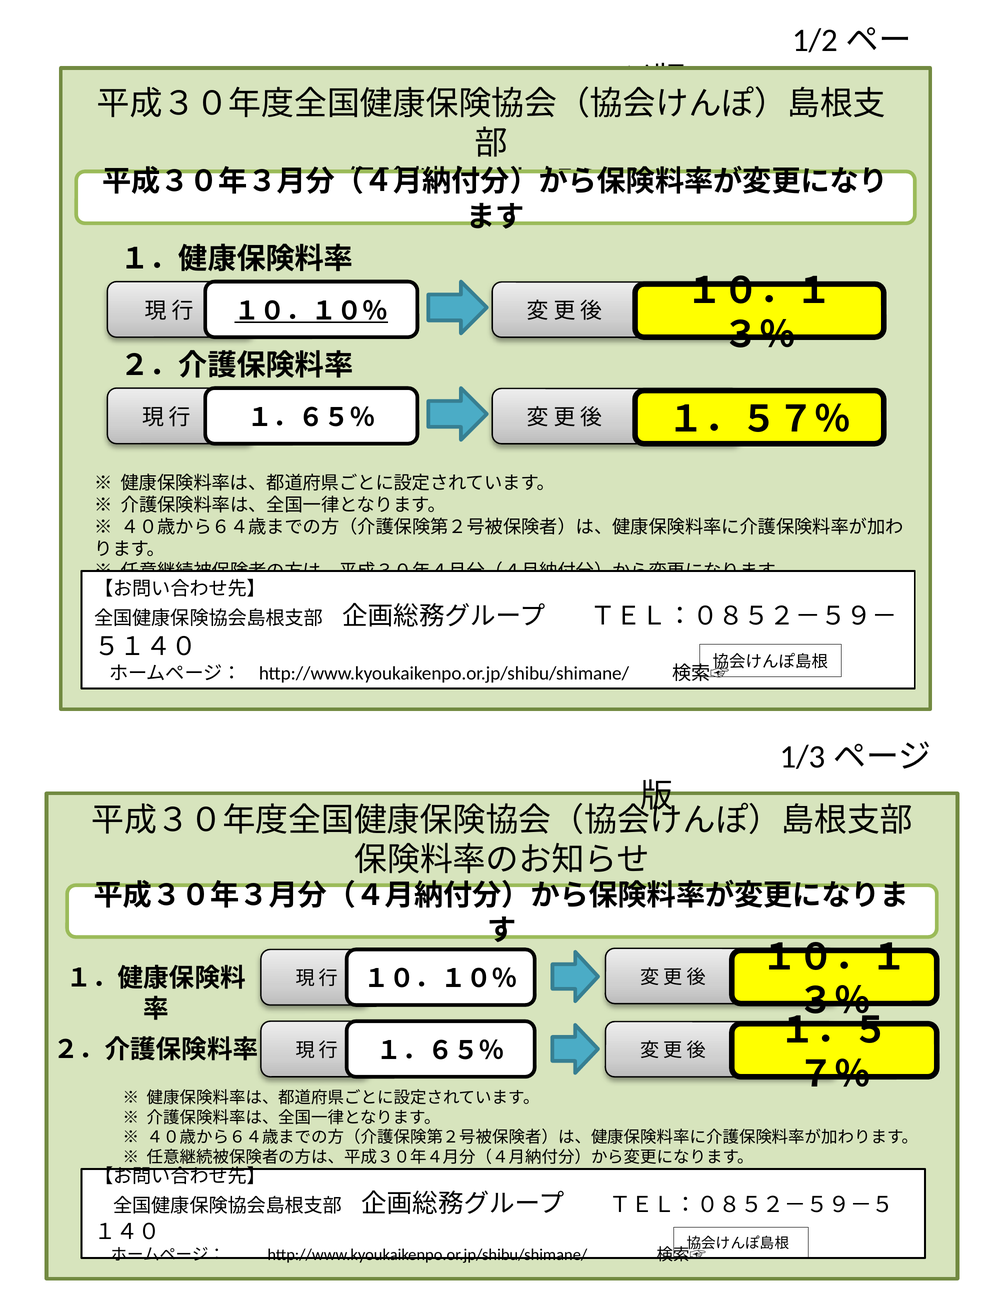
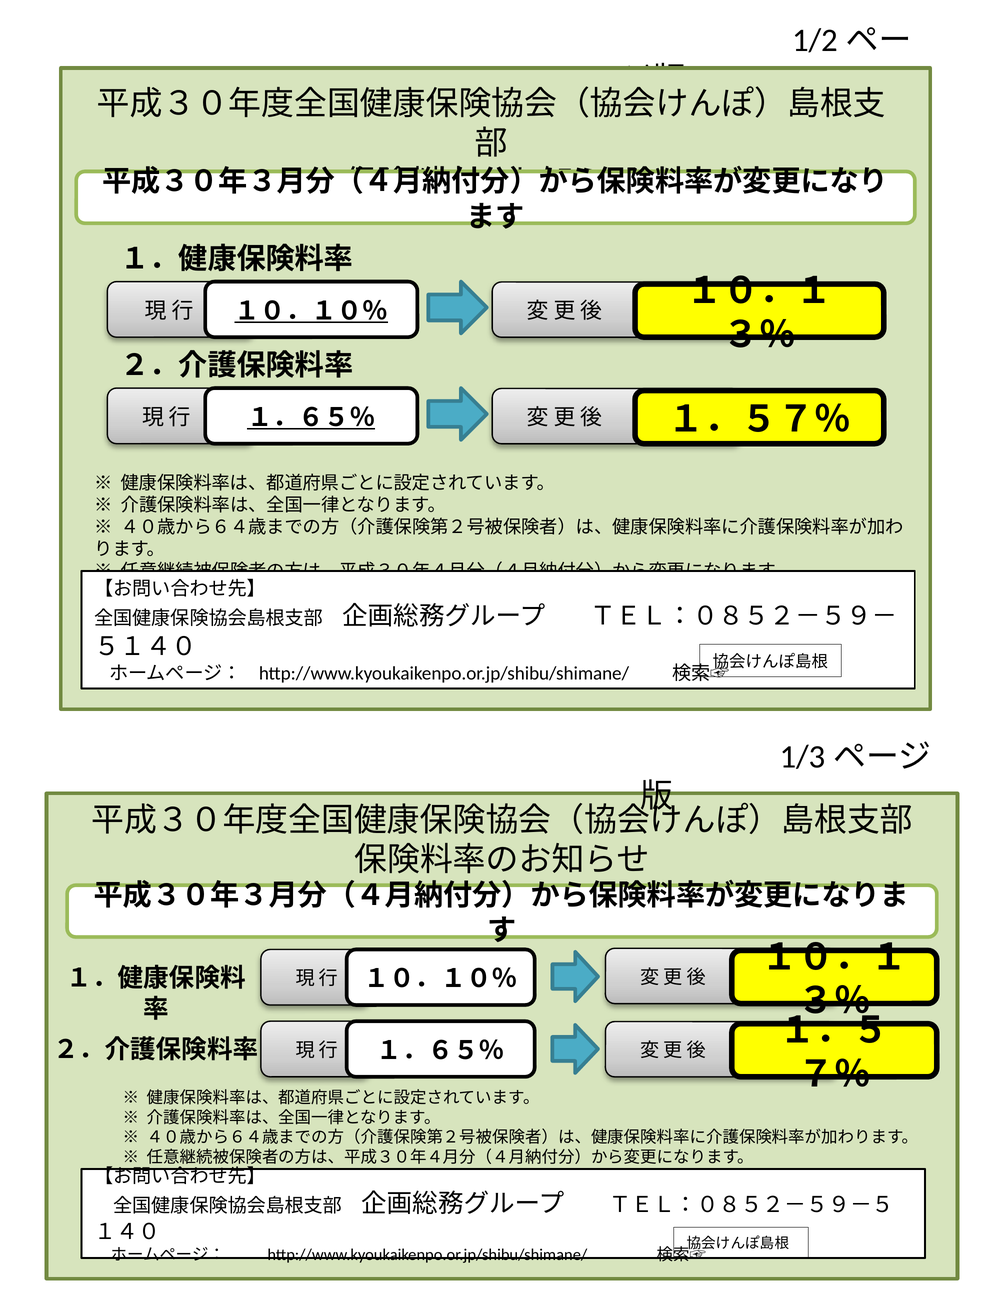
１．６５％ underline: none -> present (311, 418)
